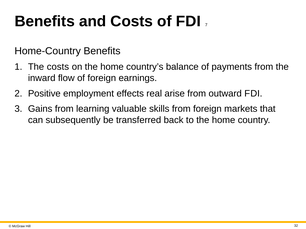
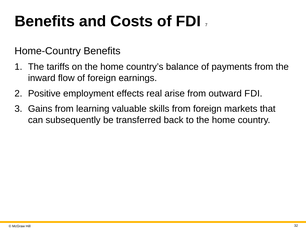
The costs: costs -> tariffs (58, 67)
